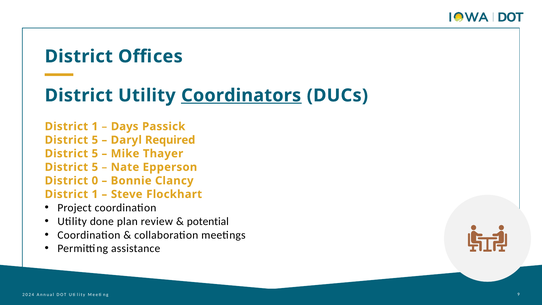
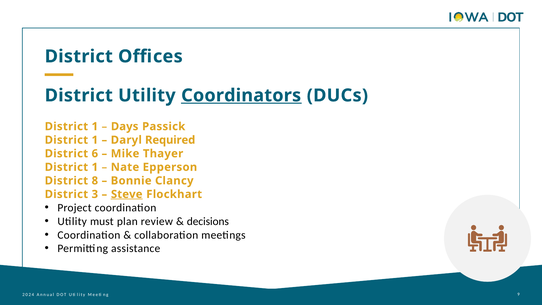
5: 5 -> 1 (95, 140)
5: 5 -> 6 (95, 154)
5: 5 -> 1 (95, 167)
0: 0 -> 8 (95, 181)
1: 1 -> 3 (95, 194)
Steve underline: none -> present (127, 194)
done: done -> must (102, 221)
potential: potential -> decisions (208, 221)
